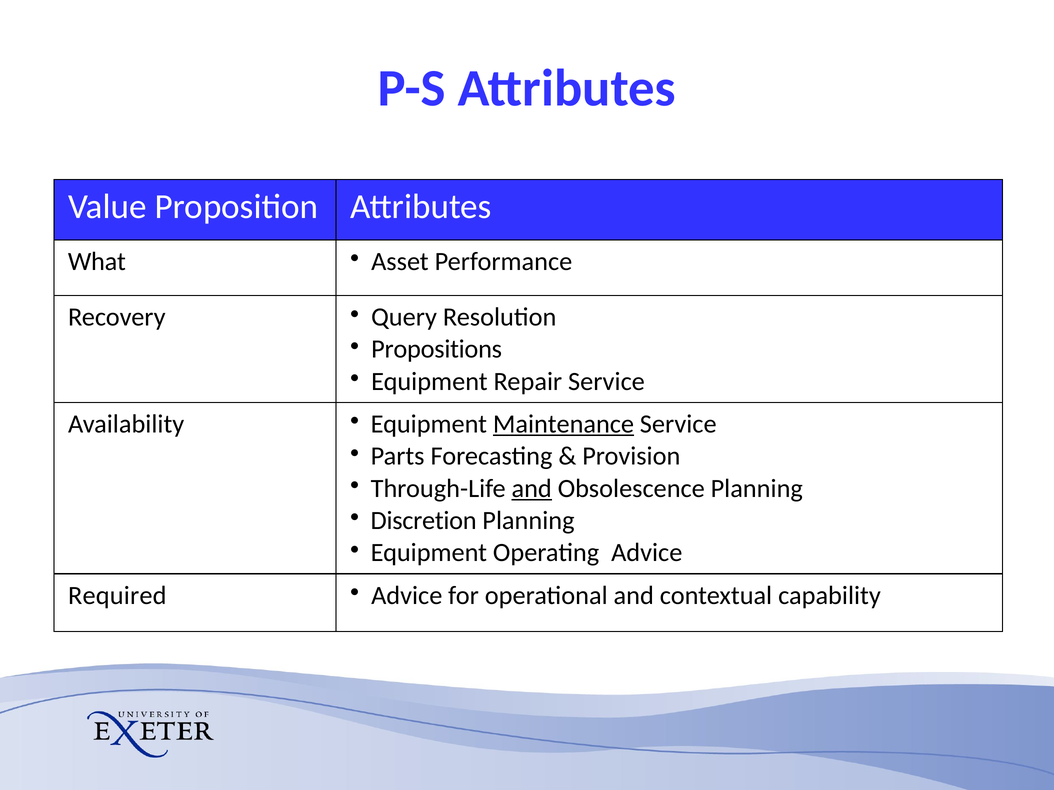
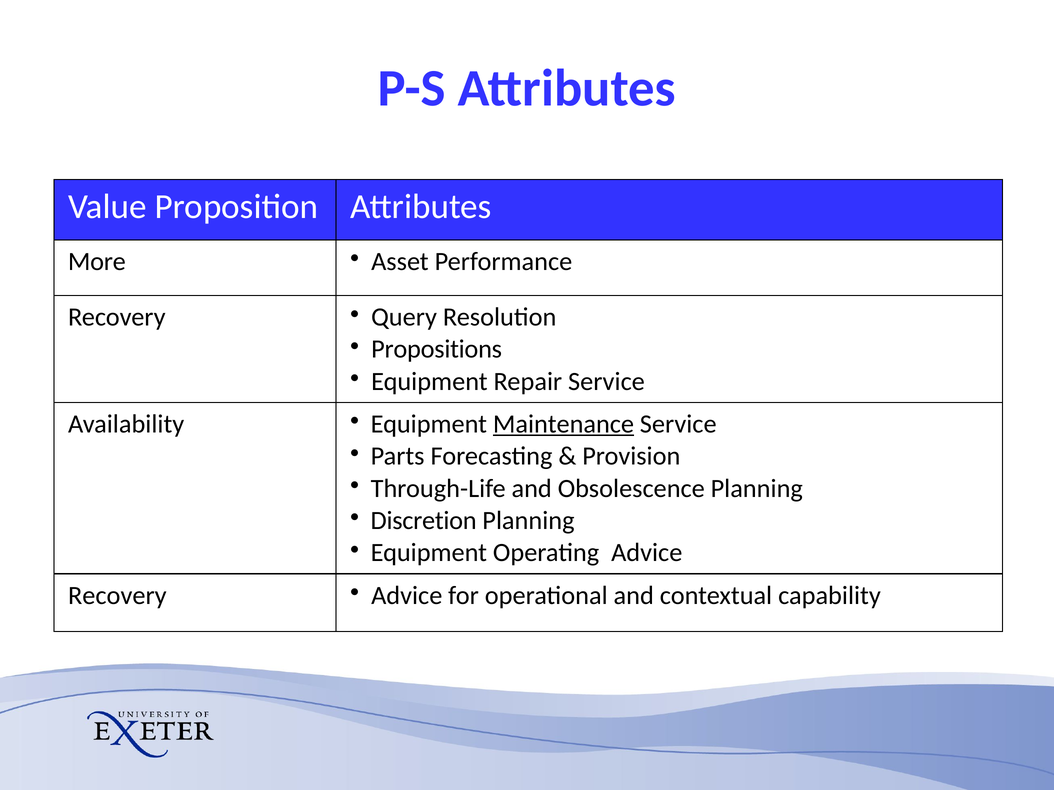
What: What -> More (97, 262)
and underline: present -> none (532, 489)
Required: Required -> Recovery (117, 596)
